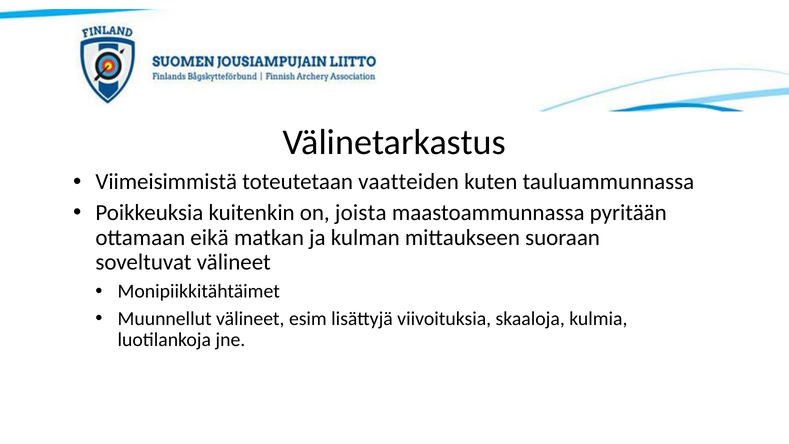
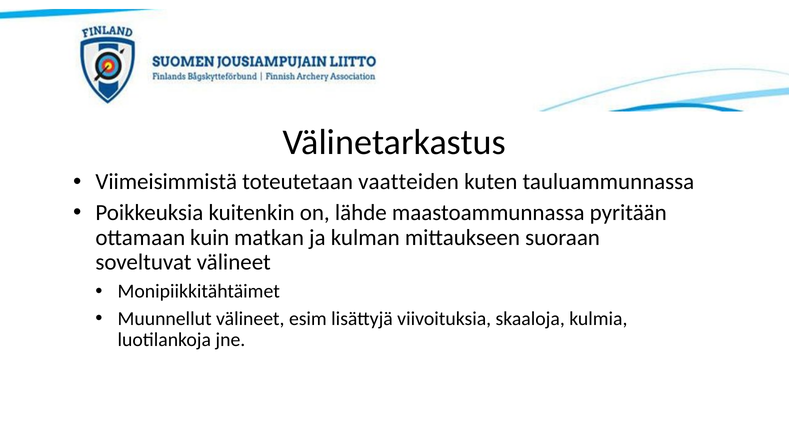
joista: joista -> lähde (361, 213)
eikä: eikä -> kuin (210, 237)
